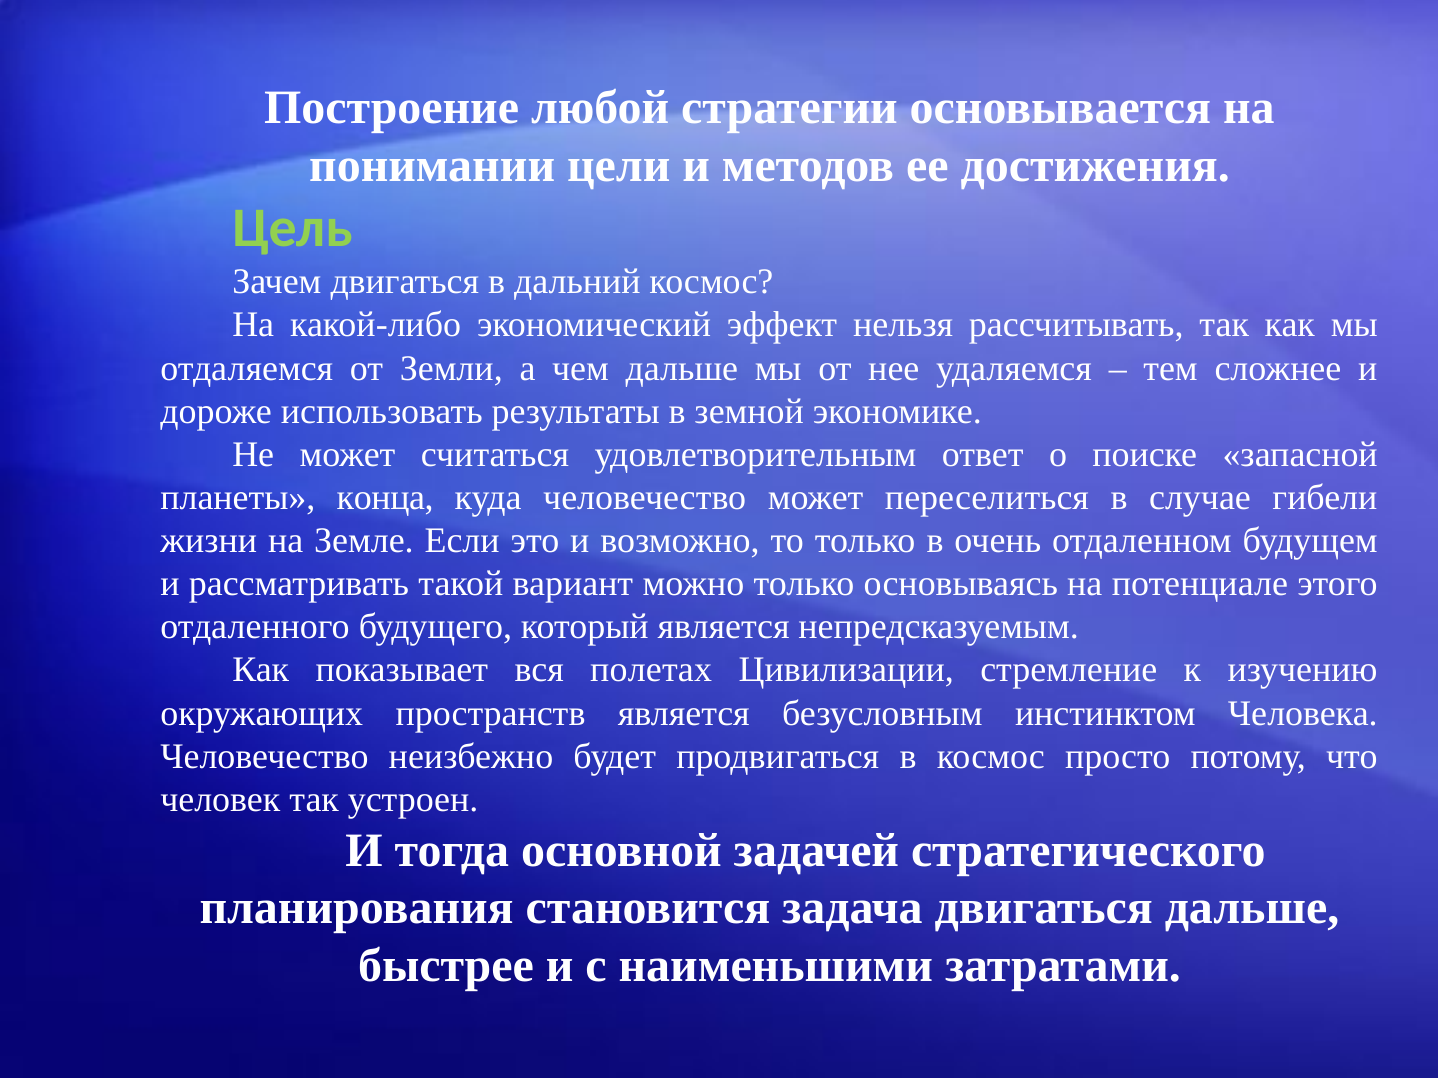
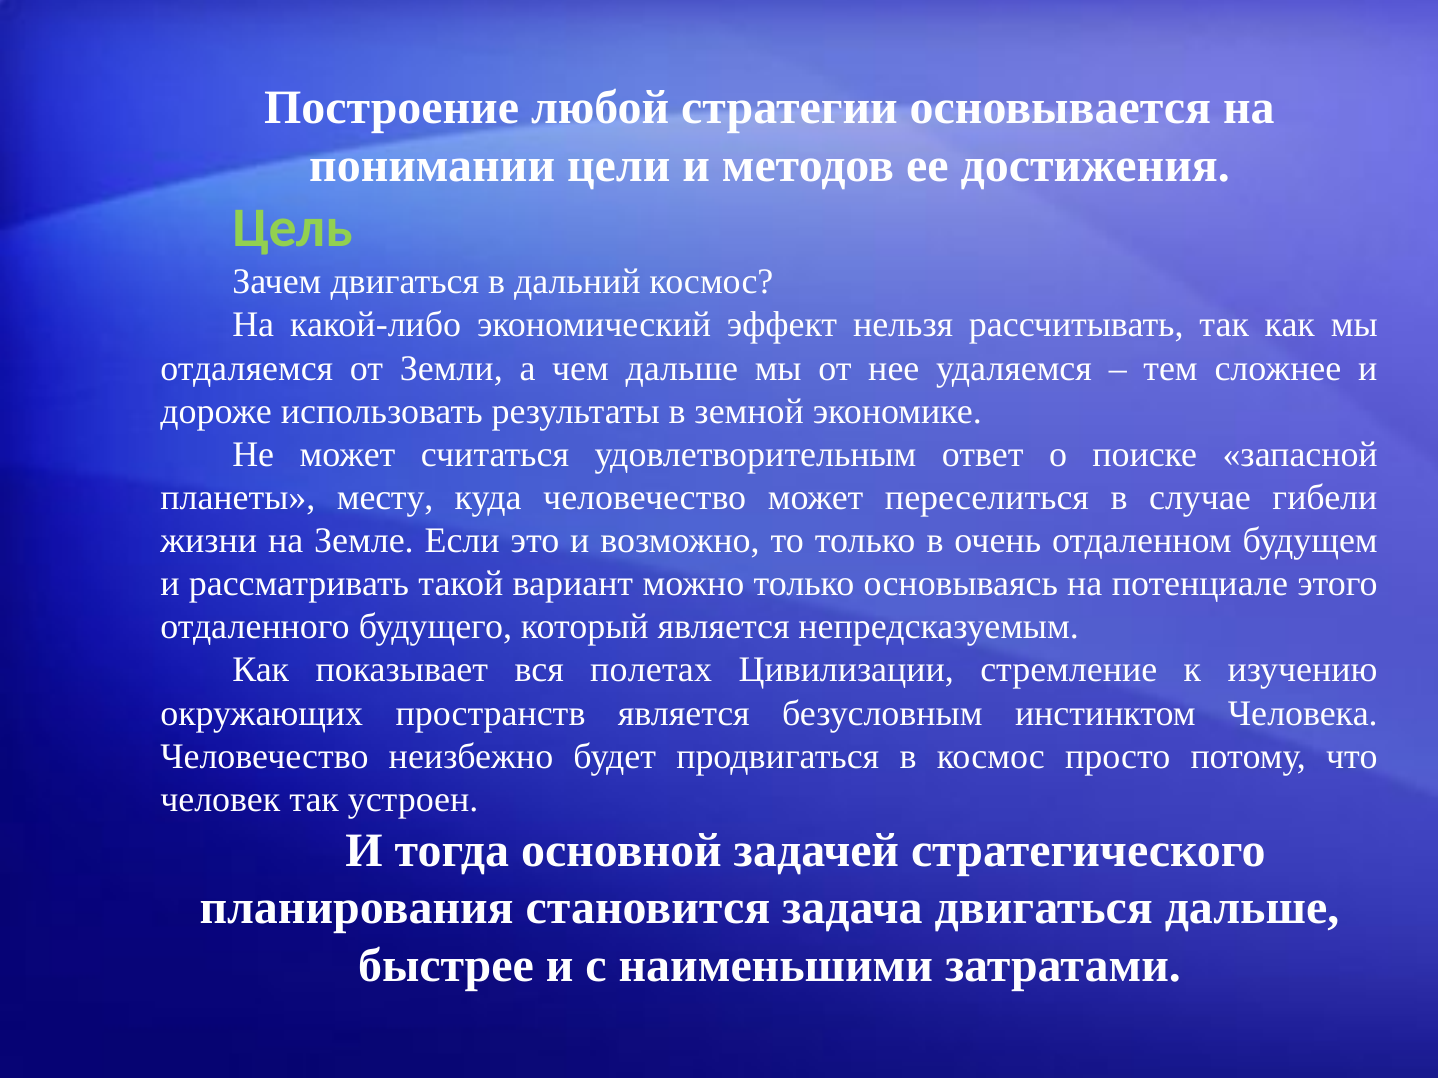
конца: конца -> месту (385, 498)
